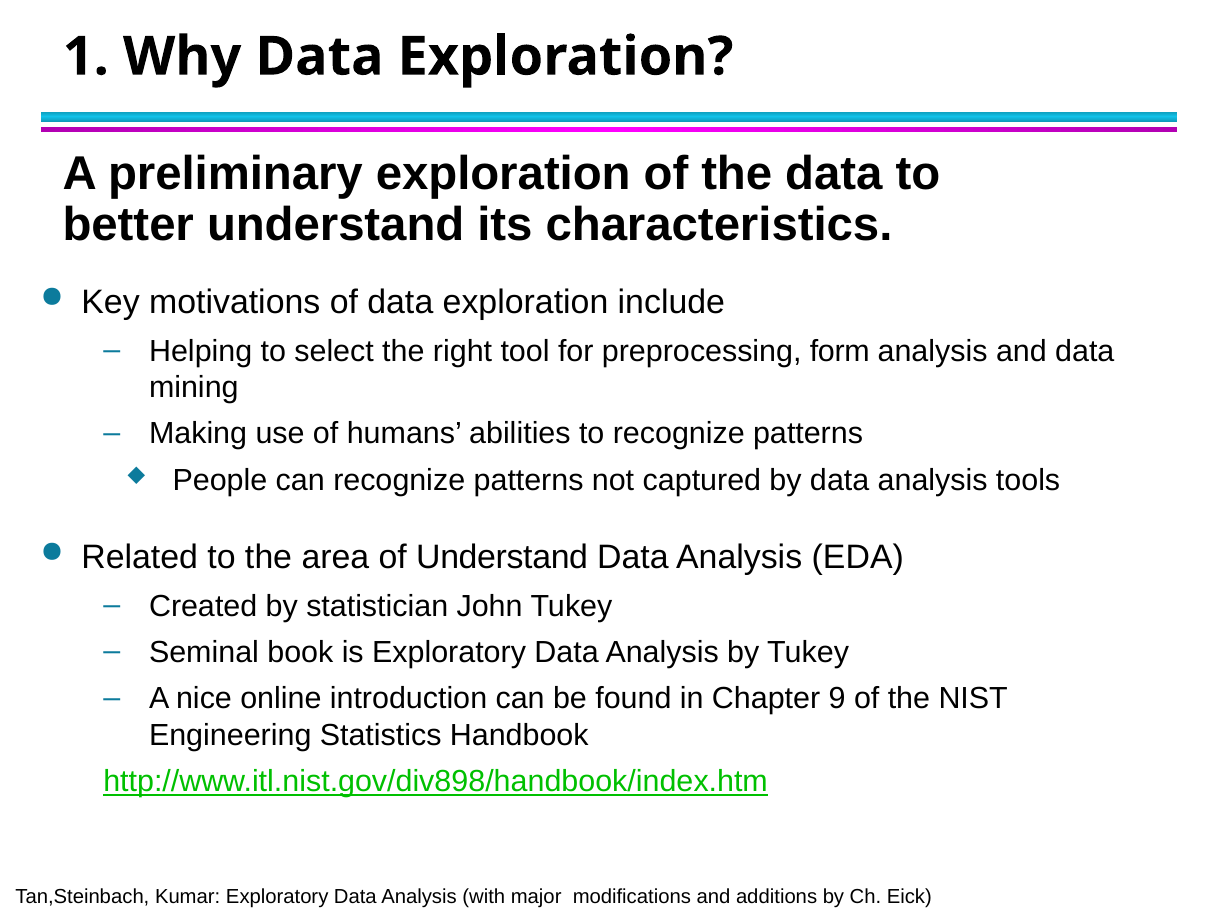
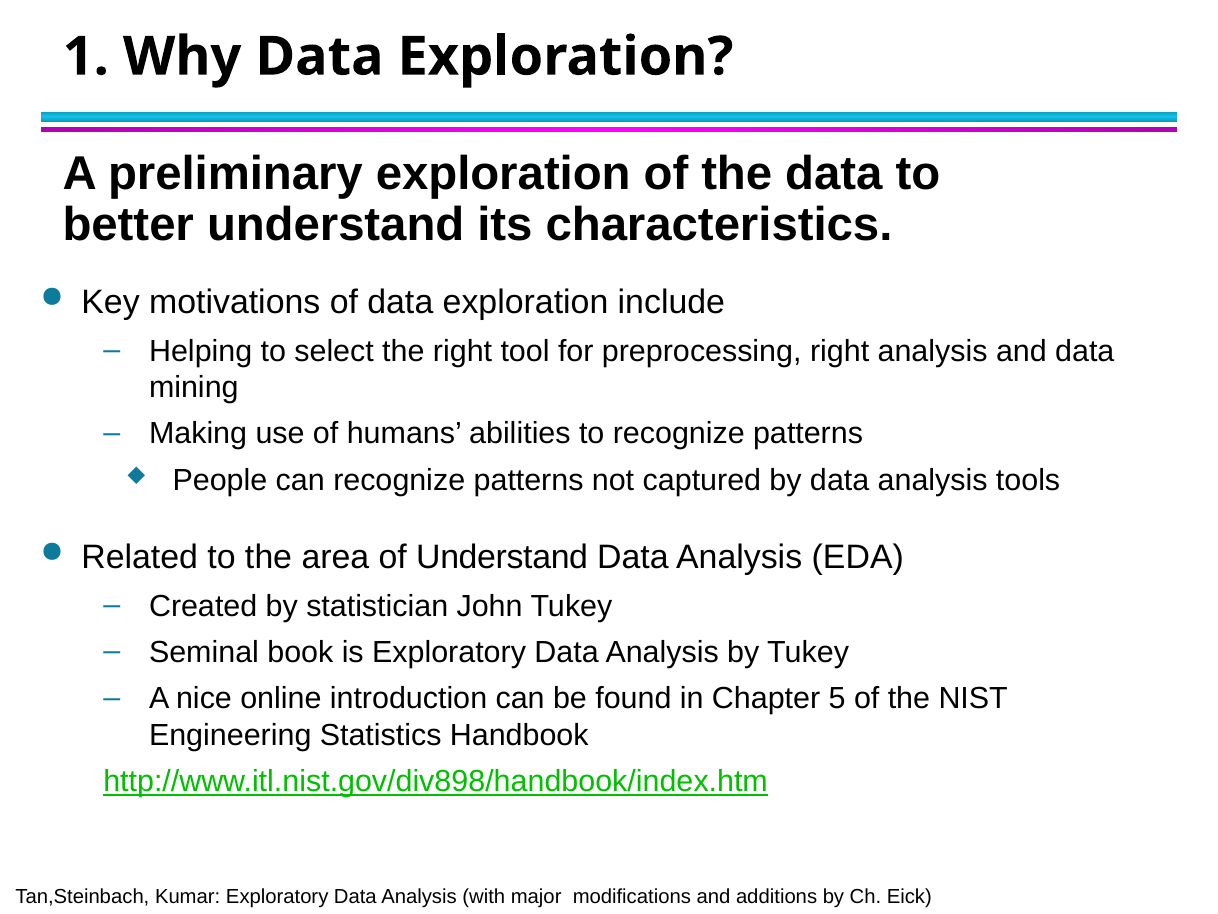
preprocessing form: form -> right (840, 351)
9: 9 -> 5 (837, 698)
